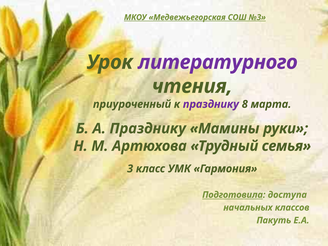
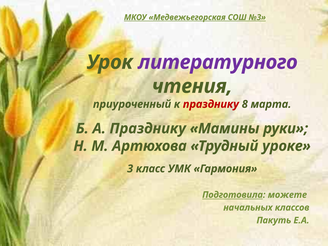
празднику colour: purple -> red (211, 104)
семья: семья -> уроке (286, 146)
доступа: доступа -> можете (287, 195)
